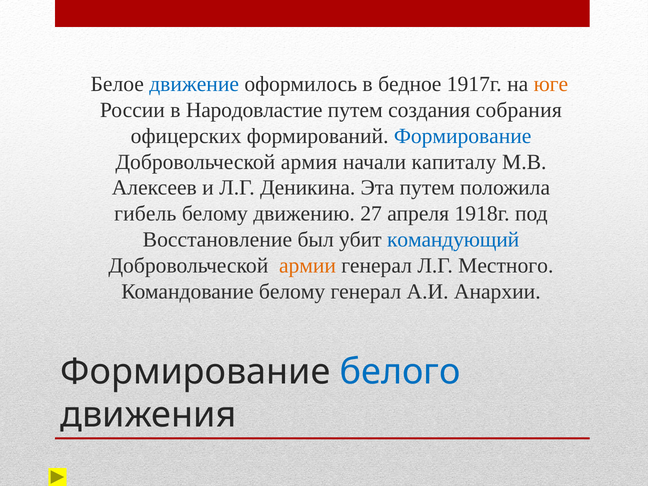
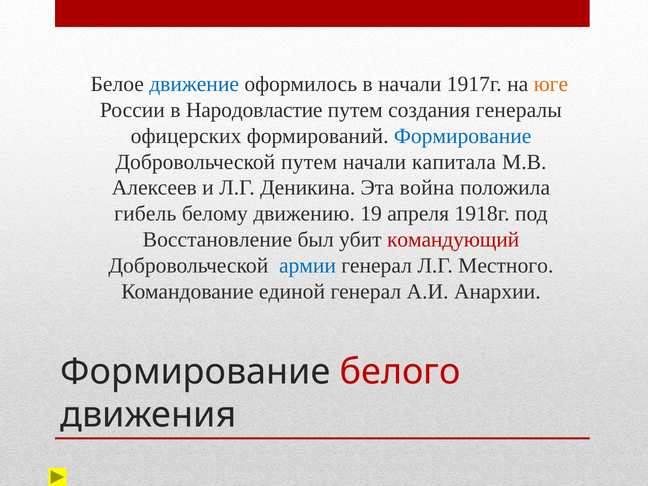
в бедное: бедное -> начали (410, 84)
собрания: собрания -> генералы (519, 110)
Добровольческой армия: армия -> путем (309, 162)
капиталу: капиталу -> капитала (454, 162)
Эта путем: путем -> война (427, 188)
27: 27 -> 19 (371, 214)
командующий colour: blue -> red (453, 240)
армии colour: orange -> blue (308, 266)
Командование белому: белому -> единой (292, 291)
белого colour: blue -> red (400, 372)
